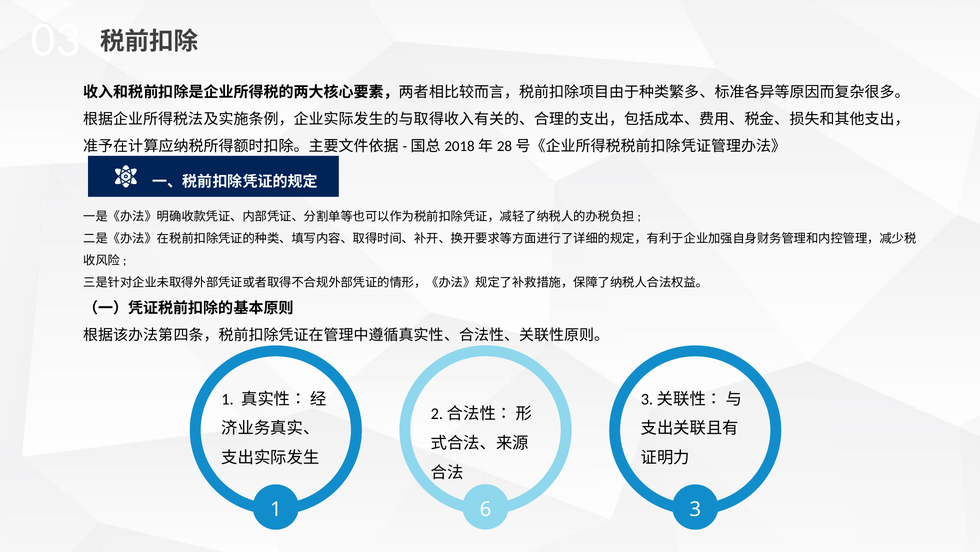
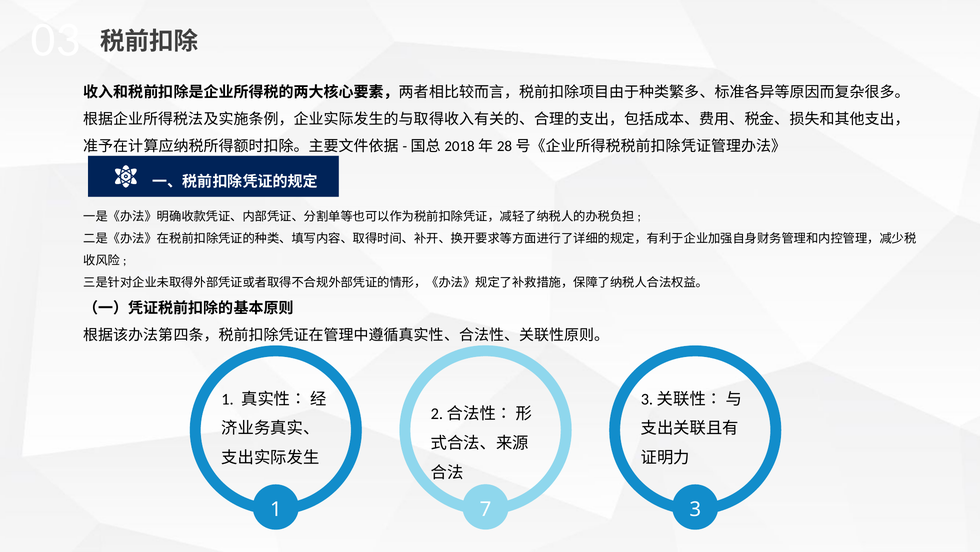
6: 6 -> 7 (486, 509)
